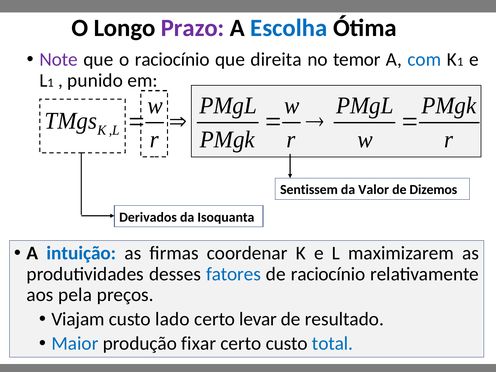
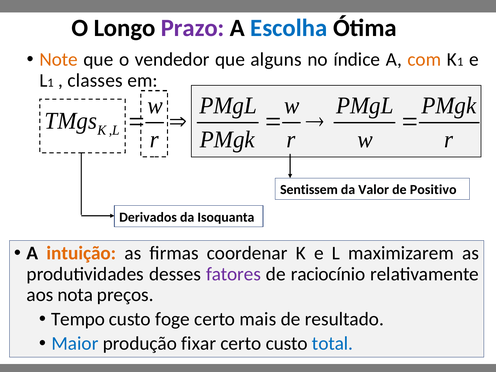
Note colour: purple -> orange (59, 60)
o raciocínio: raciocínio -> vendedor (172, 60)
direita: direita -> alguns (276, 60)
temor: temor -> índice (357, 60)
com colour: blue -> orange (424, 60)
punido: punido -> classes (95, 80)
Dizemos: Dizemos -> Positivo (433, 190)
intuição colour: blue -> orange (81, 253)
fatores colour: blue -> purple (234, 274)
pela: pela -> nota (75, 295)
Viajam: Viajam -> Tempo (78, 319)
lado: lado -> foge (173, 319)
levar: levar -> mais (258, 319)
